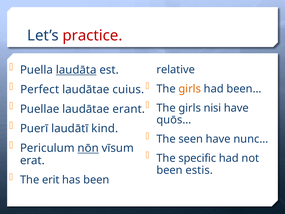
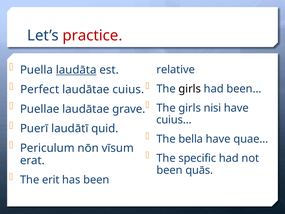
girls colour: orange -> black (190, 89)
erant: erant -> grave (129, 109)
quōs…: quōs… -> cuius… (174, 120)
kind: kind -> quid (105, 128)
seen: seen -> bella (191, 139)
nunc…: nunc… -> quae… (251, 139)
nōn underline: present -> none (88, 148)
estis: estis -> quās (199, 170)
